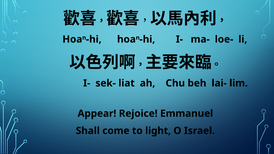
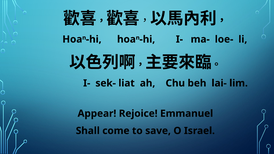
light: light -> save (158, 131)
